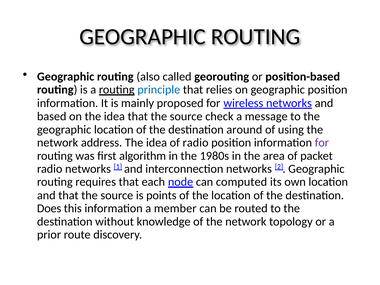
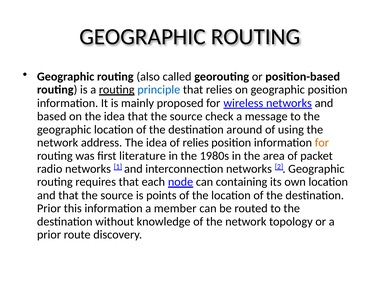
of radio: radio -> relies (196, 143)
for colour: purple -> orange (322, 143)
algorithm: algorithm -> literature (143, 156)
computed: computed -> containing (242, 182)
Does: Does -> Prior (49, 208)
